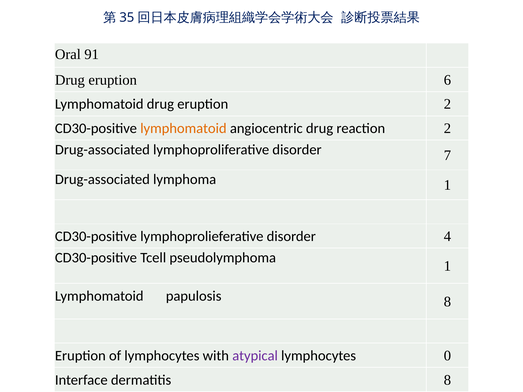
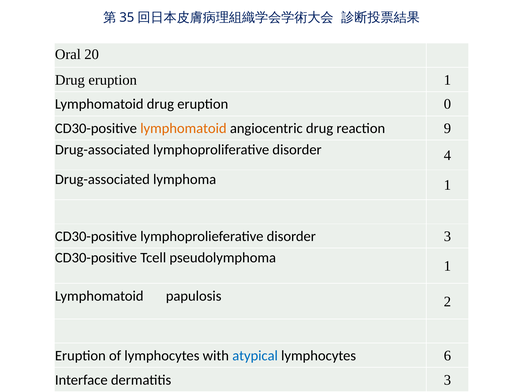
91: 91 -> 20 (92, 54)
eruption 6: 6 -> 1 (447, 80)
eruption 2: 2 -> 0 (447, 104)
reaction 2: 2 -> 9 (447, 128)
7: 7 -> 4 (447, 155)
disorder 4: 4 -> 3 (447, 236)
papulosis 8: 8 -> 2 (447, 302)
atypical colour: purple -> blue (255, 356)
0: 0 -> 6 (447, 356)
dermatitis 8: 8 -> 3 (447, 380)
